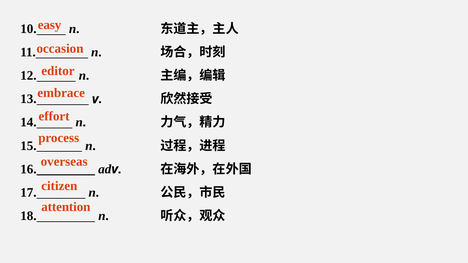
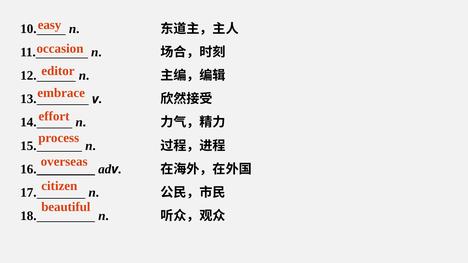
attention: attention -> beautiful (66, 207)
